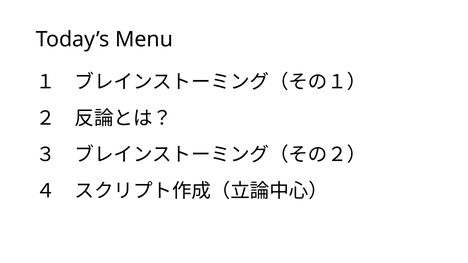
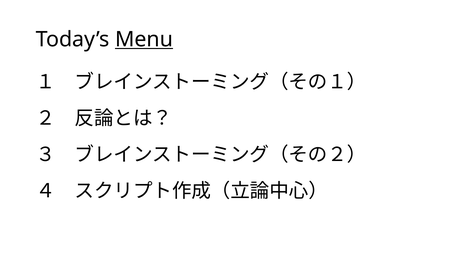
Menu underline: none -> present (144, 39)
